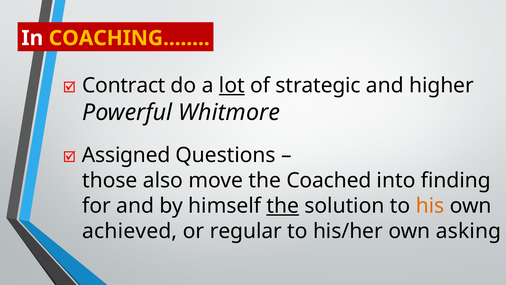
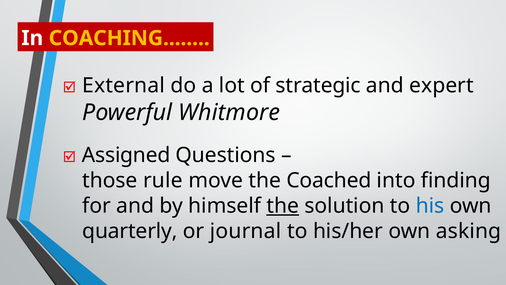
Contract: Contract -> External (124, 86)
lot underline: present -> none (232, 86)
higher: higher -> expert (441, 86)
also: also -> rule (163, 180)
his colour: orange -> blue (430, 206)
achieved: achieved -> quarterly (130, 231)
regular: regular -> journal (246, 231)
